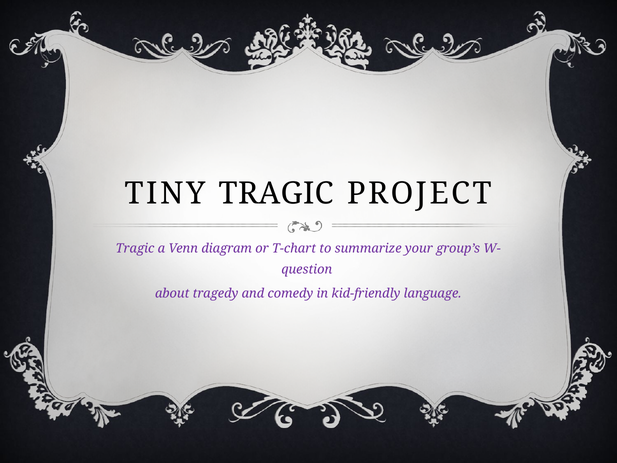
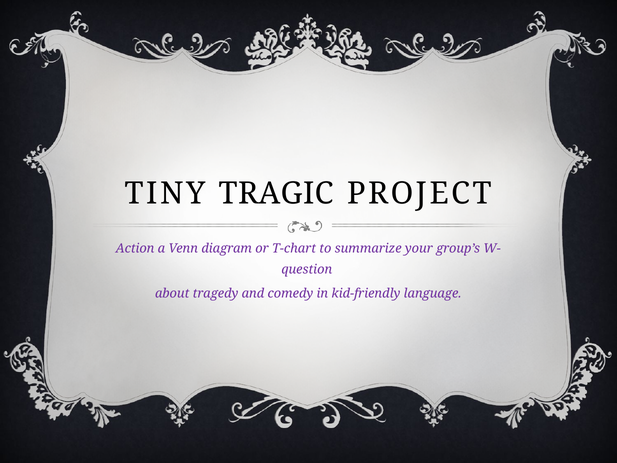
Tragic: Tragic -> Action (135, 248)
